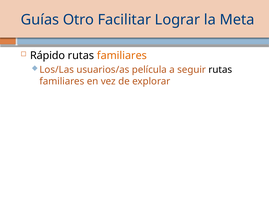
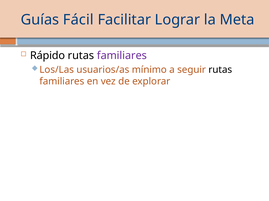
Otro: Otro -> Fácil (78, 20)
familiares colour: orange -> purple (122, 56)
película: película -> mínimo (149, 70)
